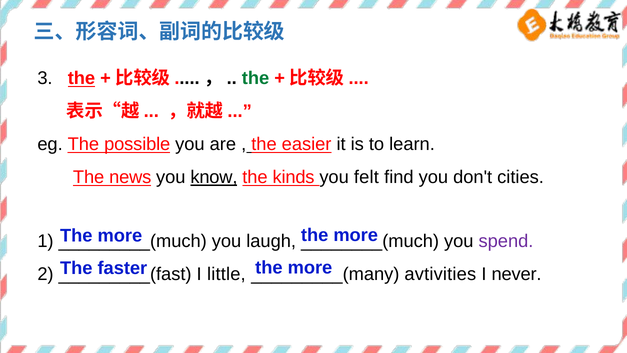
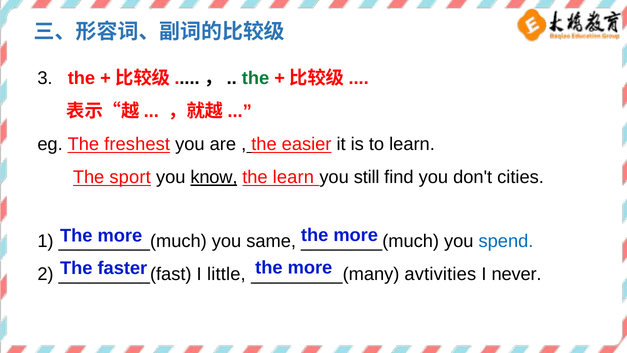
the underline: present -> none (81, 78)
possible: possible -> freshest (137, 144)
news: news -> sport (130, 177)
the kinds: kinds -> learn (293, 177)
felt: felt -> still (367, 177)
laugh: laugh -> same (271, 241)
spend colour: purple -> blue (506, 241)
